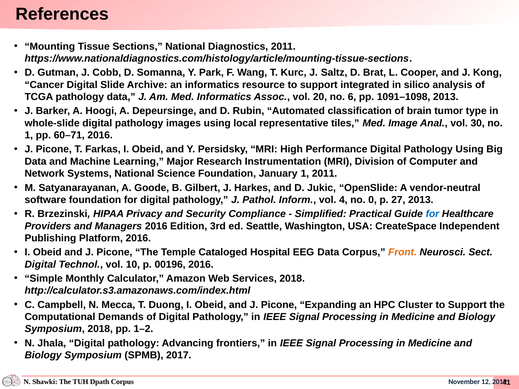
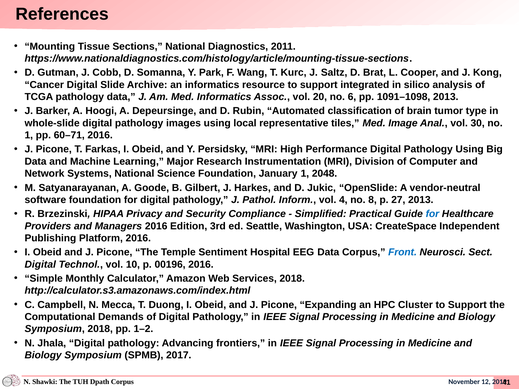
1 2011: 2011 -> 2048 (325, 174)
0: 0 -> 8 (373, 200)
Cataloged: Cataloged -> Sentiment (223, 252)
Front colour: orange -> blue (403, 252)
